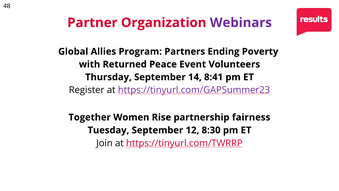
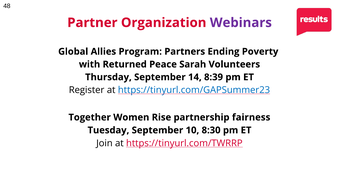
Event: Event -> Sarah (193, 64)
8:41: 8:41 -> 8:39 (214, 77)
https://tinyurl.com/GAPSummer23 colour: purple -> blue (194, 90)
12: 12 -> 10 (192, 130)
